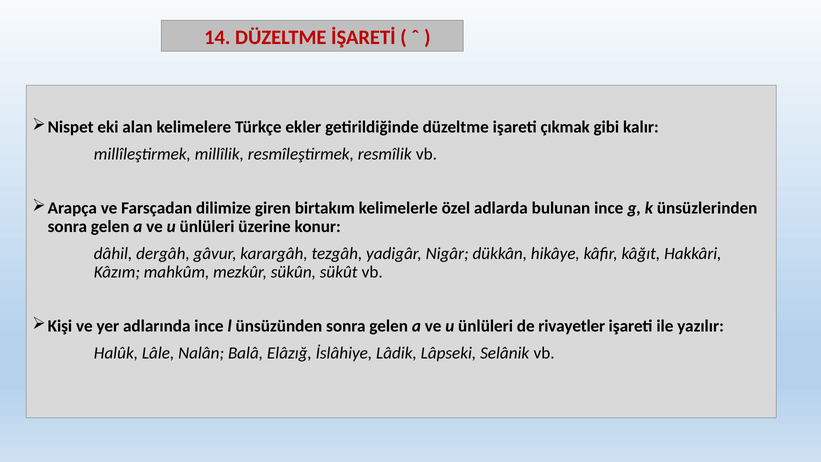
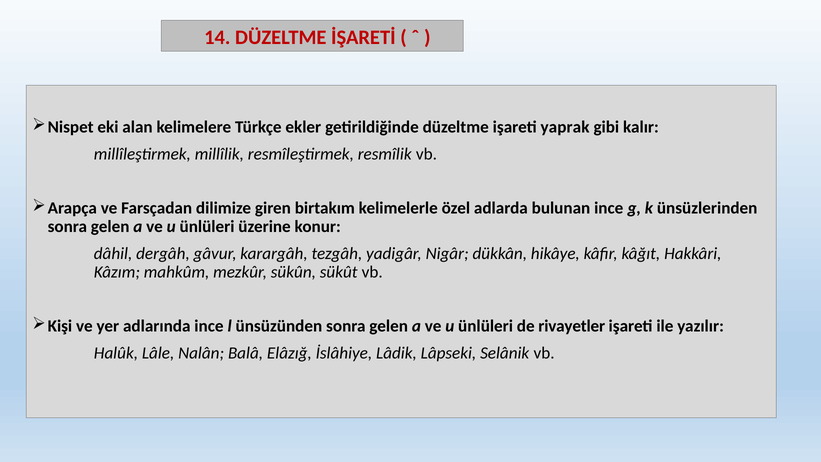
çıkmak: çıkmak -> yaprak (565, 127)
